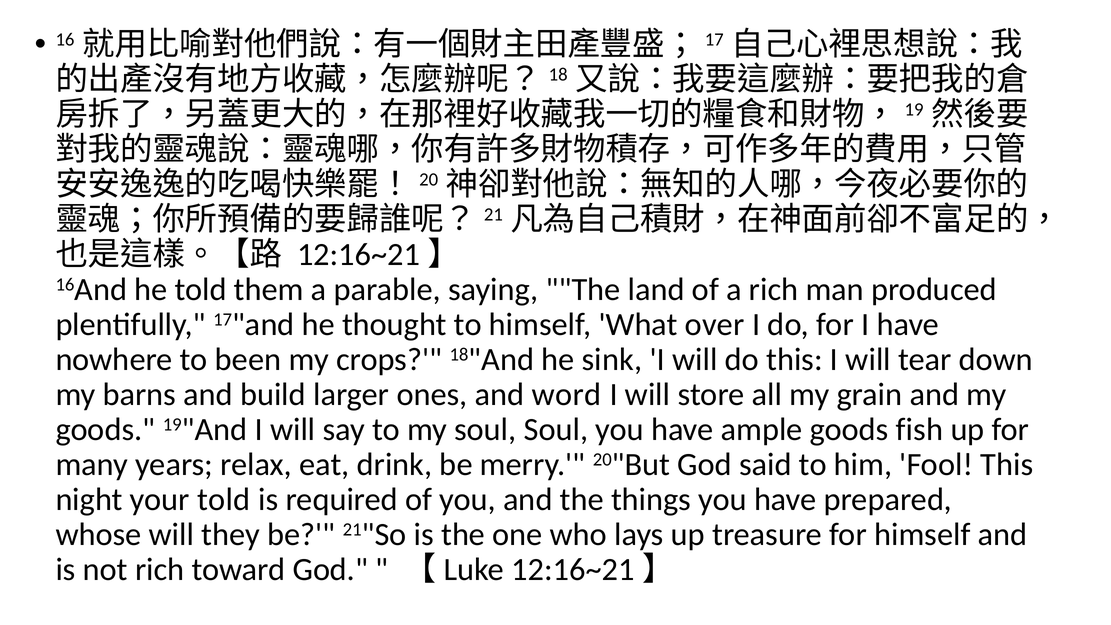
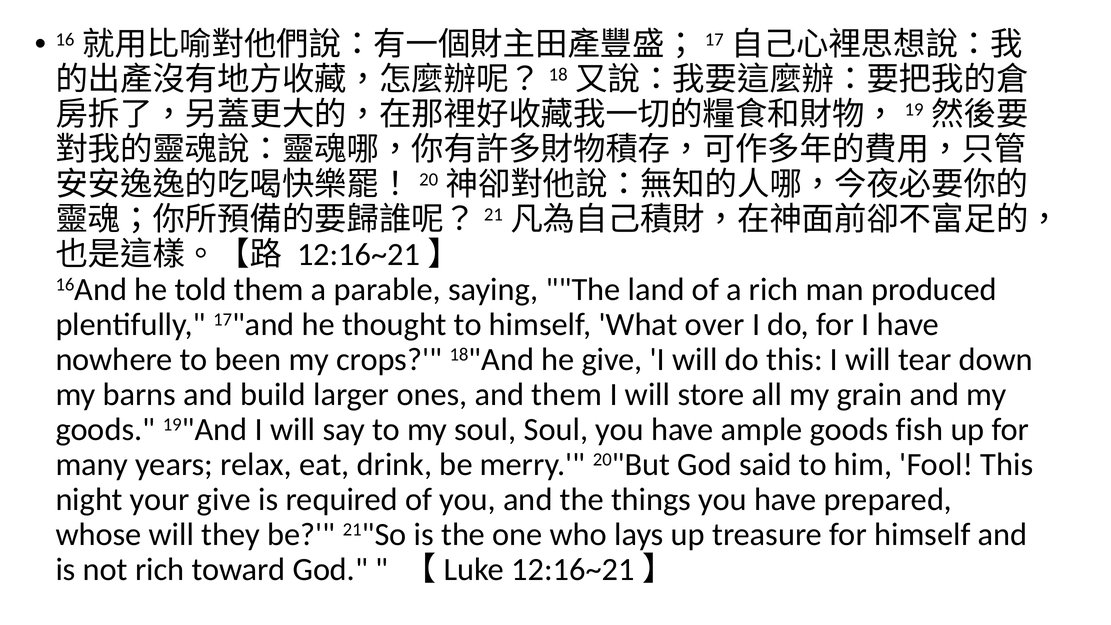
he sink: sink -> give (612, 360)
and word: word -> them (567, 395)
your told: told -> give (224, 500)
